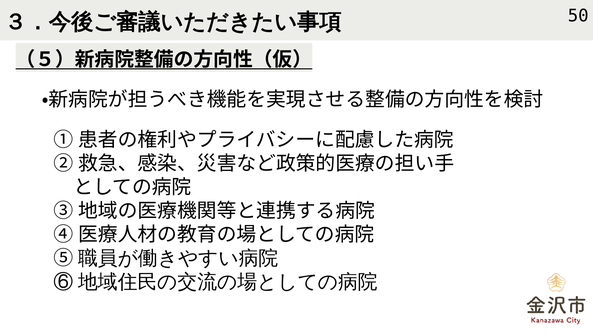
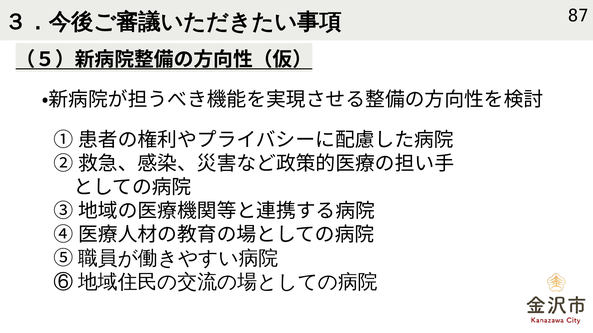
50: 50 -> 87 (578, 16)
